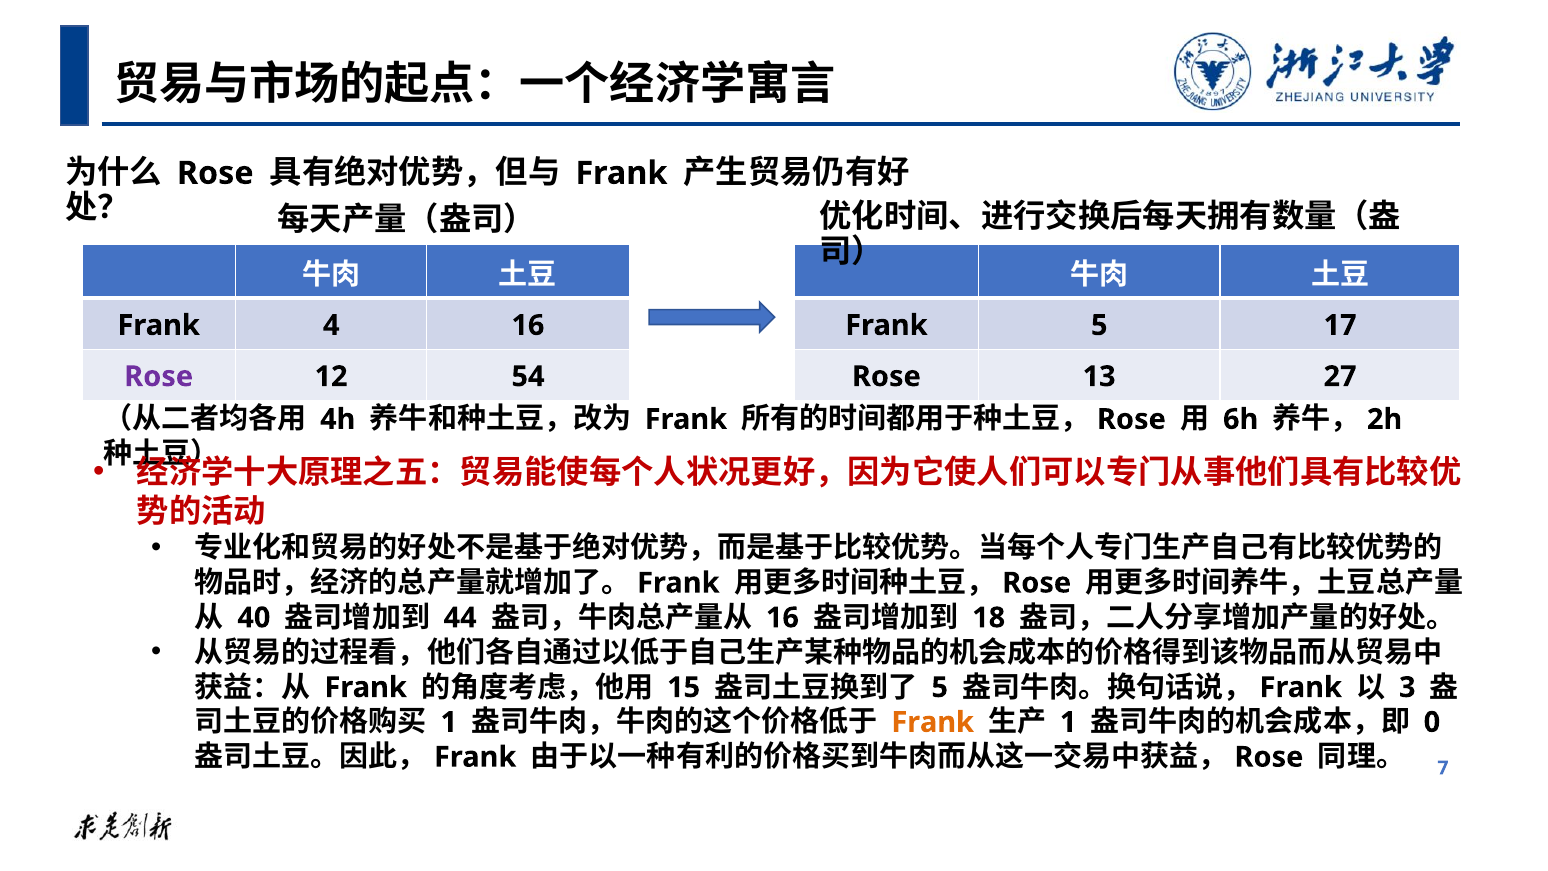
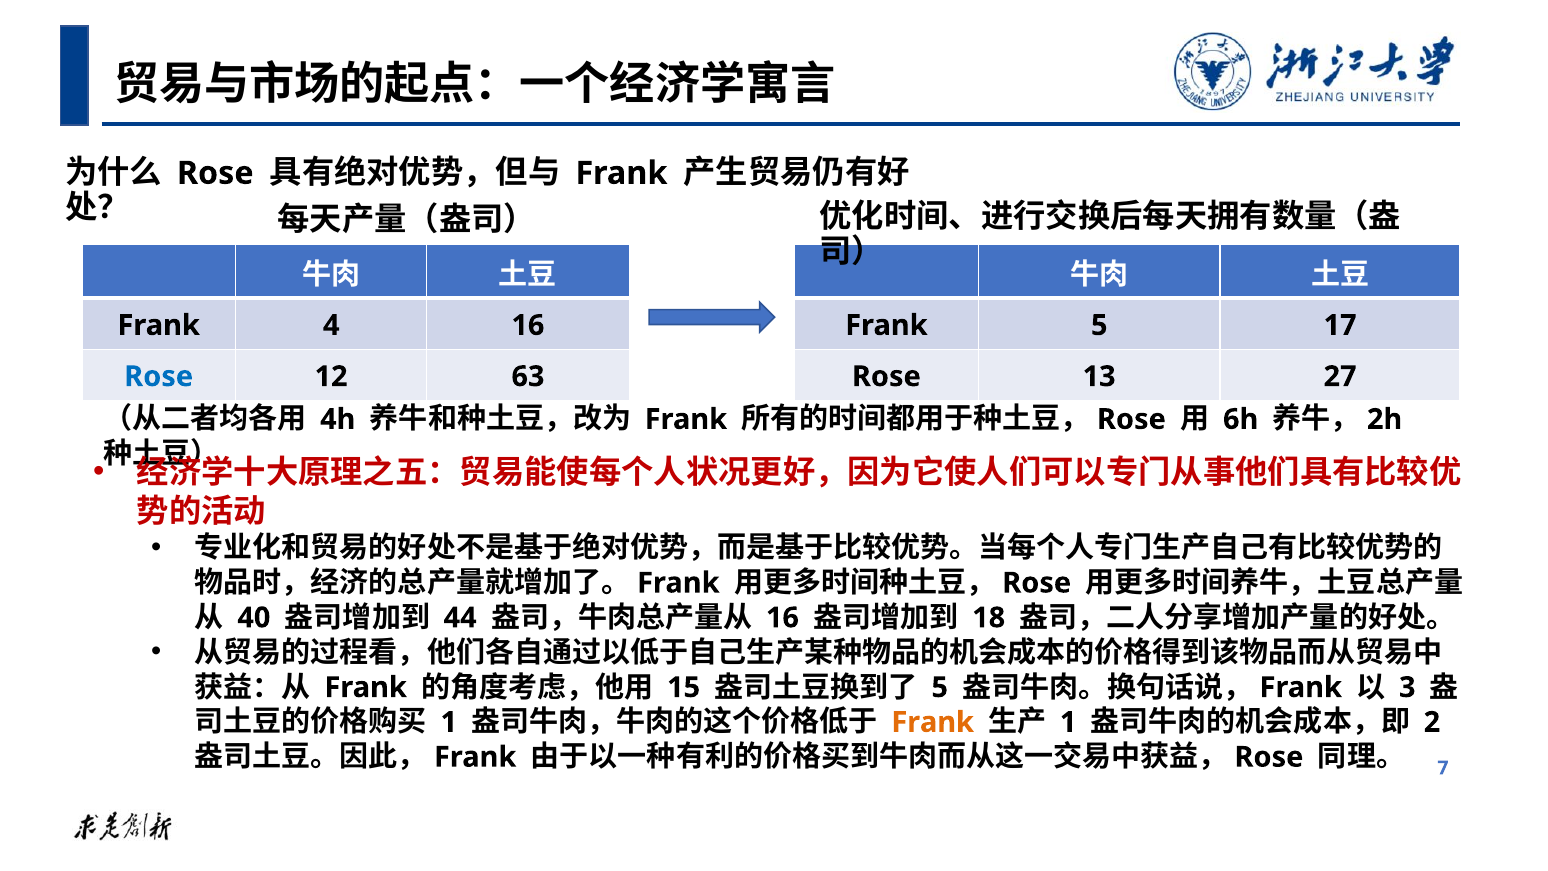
Rose colour: purple -> blue (159, 376)
54: 54 -> 63 (528, 376)
0: 0 -> 2 (1432, 722)
